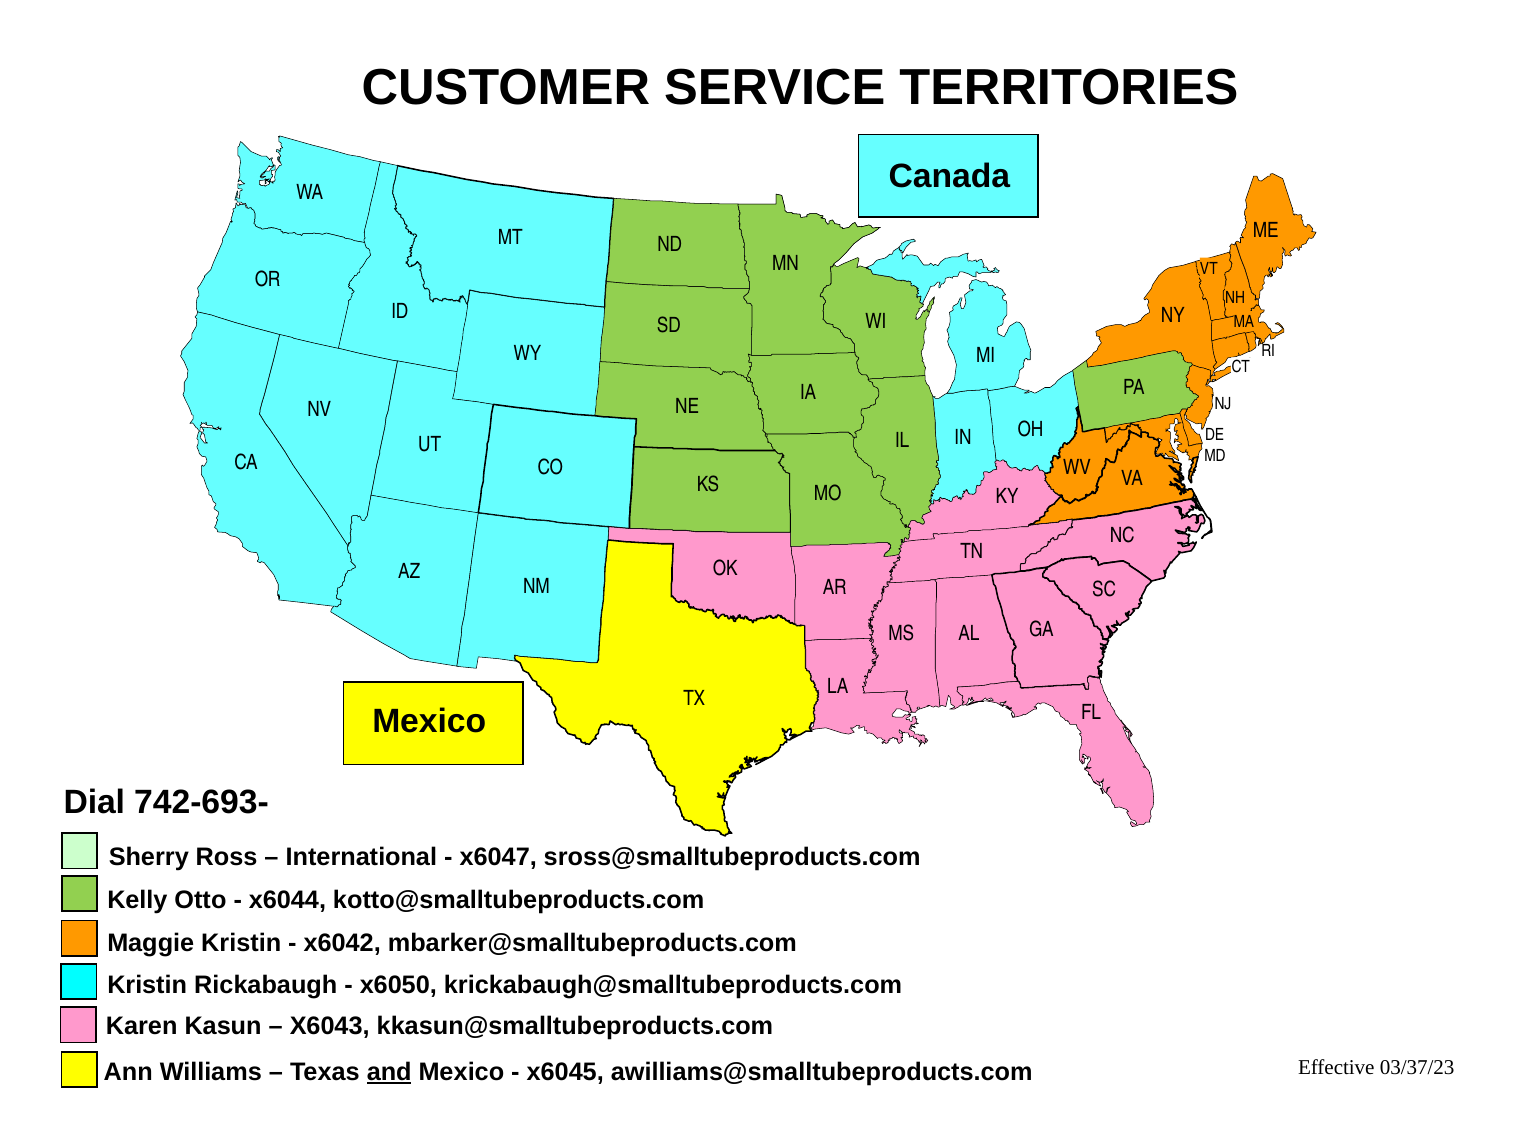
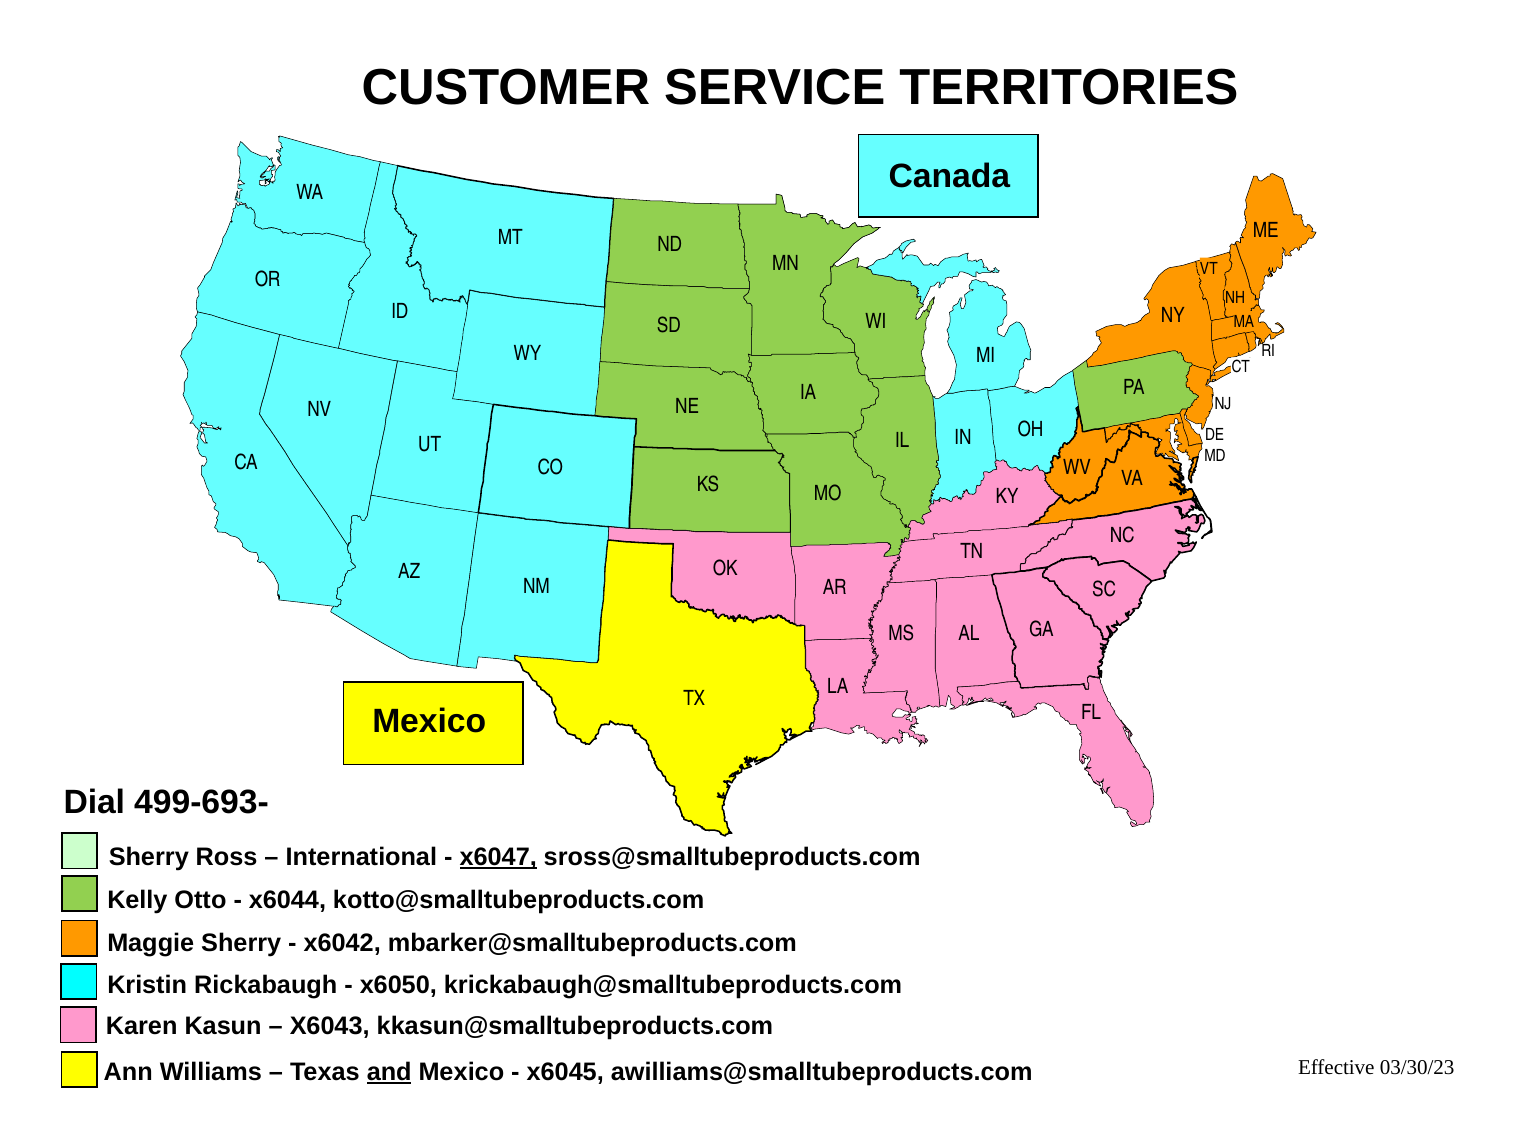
742-693-: 742-693- -> 499-693- (201, 803)
x6047 underline: none -> present (498, 858)
Maggie Kristin: Kristin -> Sherry (241, 943)
03/37/23: 03/37/23 -> 03/30/23 (1417, 1068)
